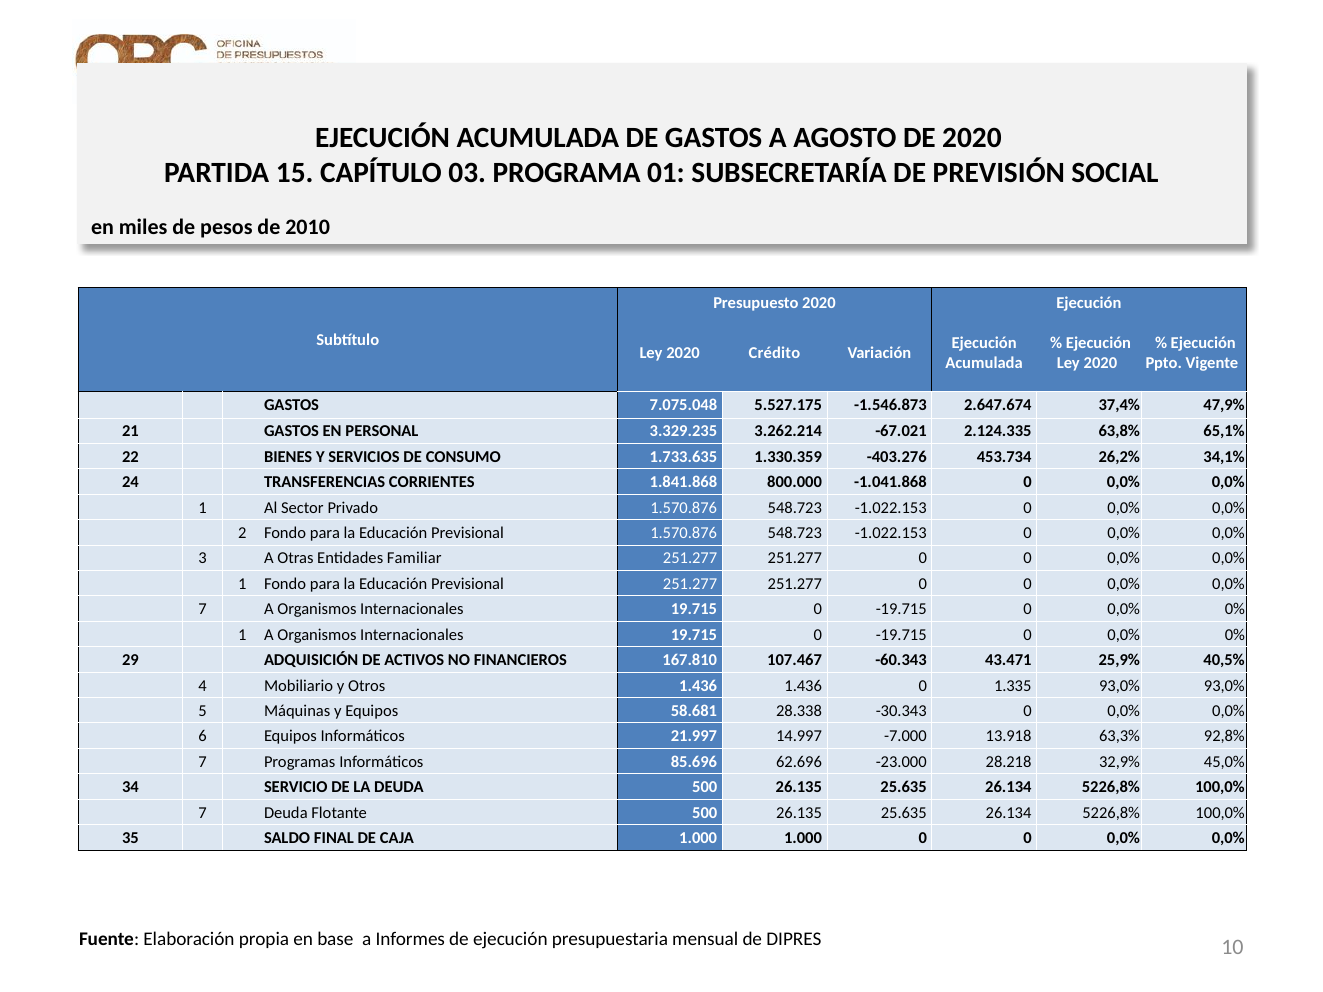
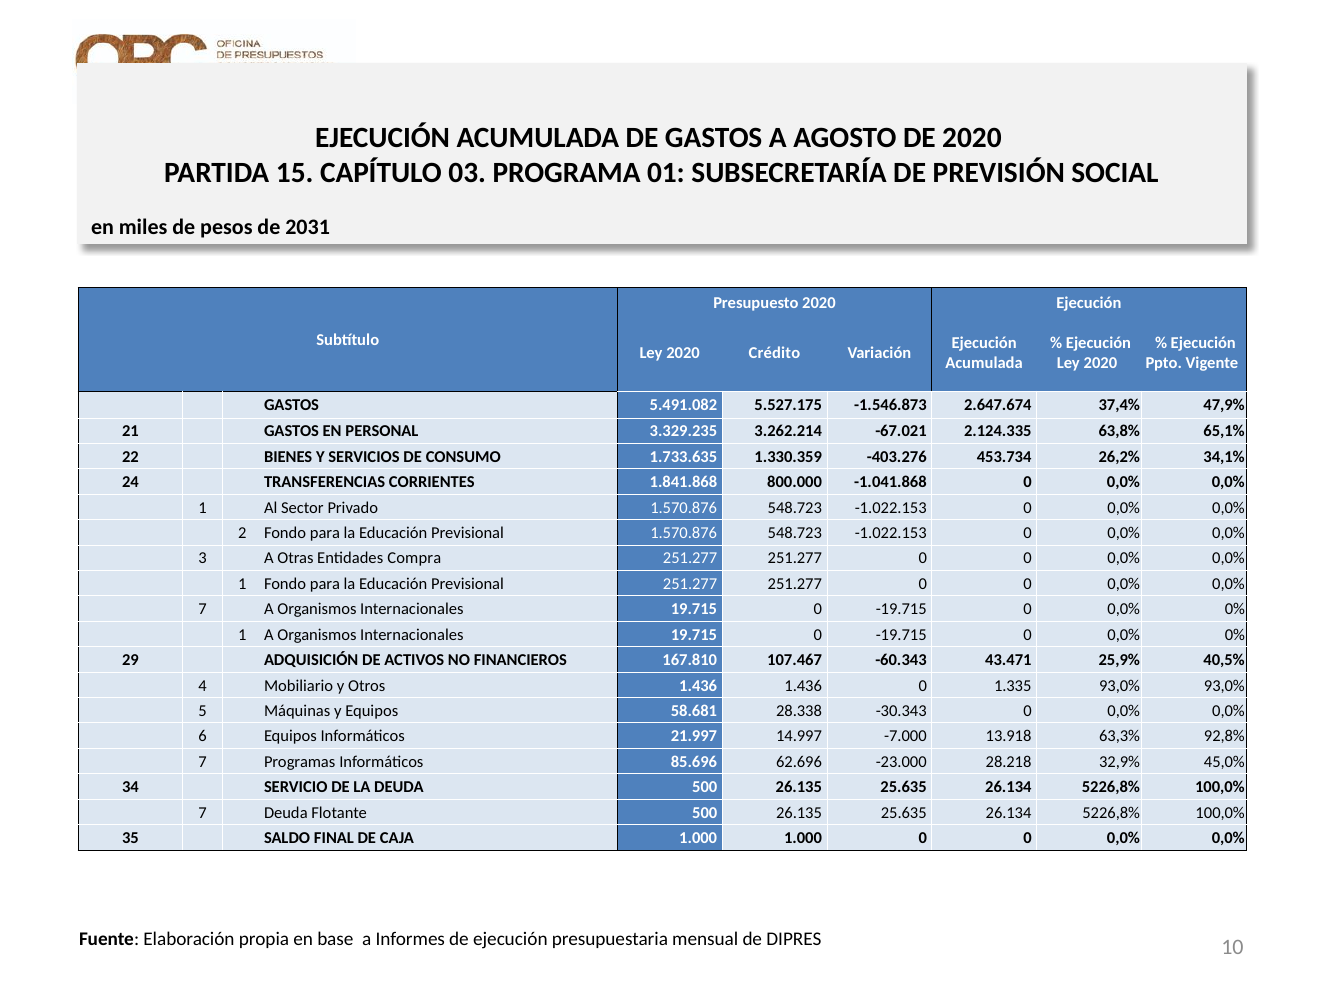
2010: 2010 -> 2031 (308, 228)
7.075.048: 7.075.048 -> 5.491.082 (683, 405)
Familiar: Familiar -> Compra (414, 559)
